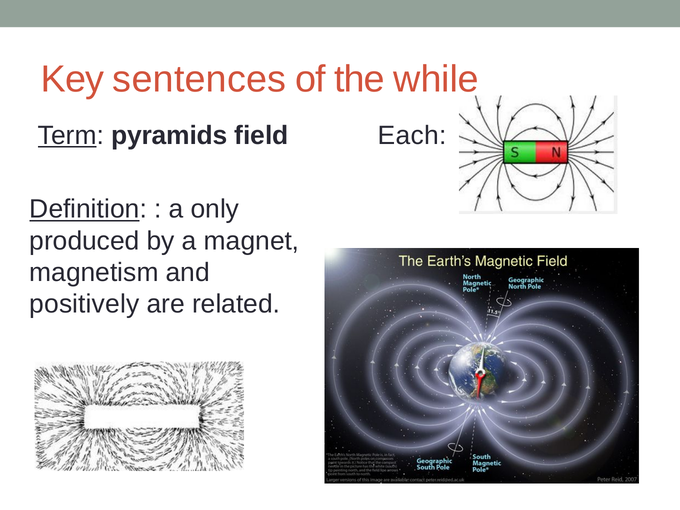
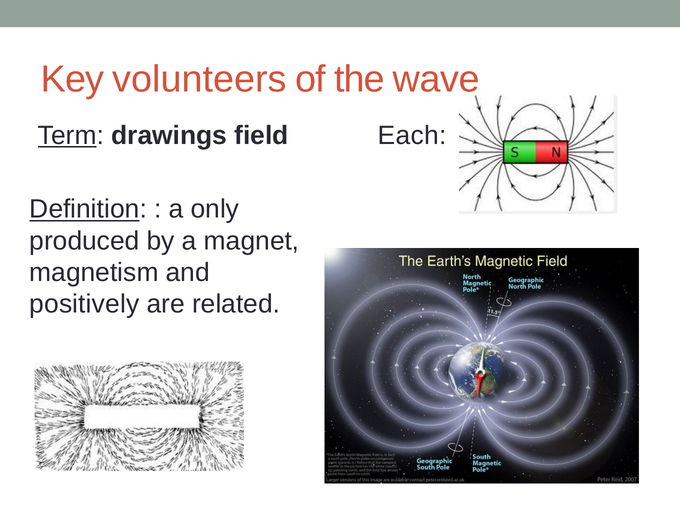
sentences: sentences -> volunteers (200, 79)
while: while -> wave (436, 79)
pyramids: pyramids -> drawings (169, 135)
